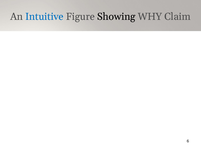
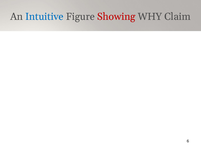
Showing colour: black -> red (116, 17)
